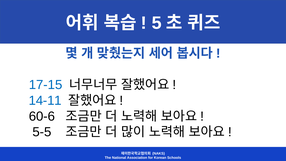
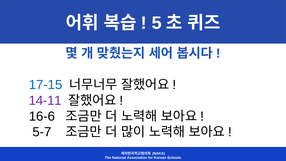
14-11 colour: blue -> purple (45, 100)
60-6: 60-6 -> 16-6 (42, 116)
5-5: 5-5 -> 5-7 (42, 132)
